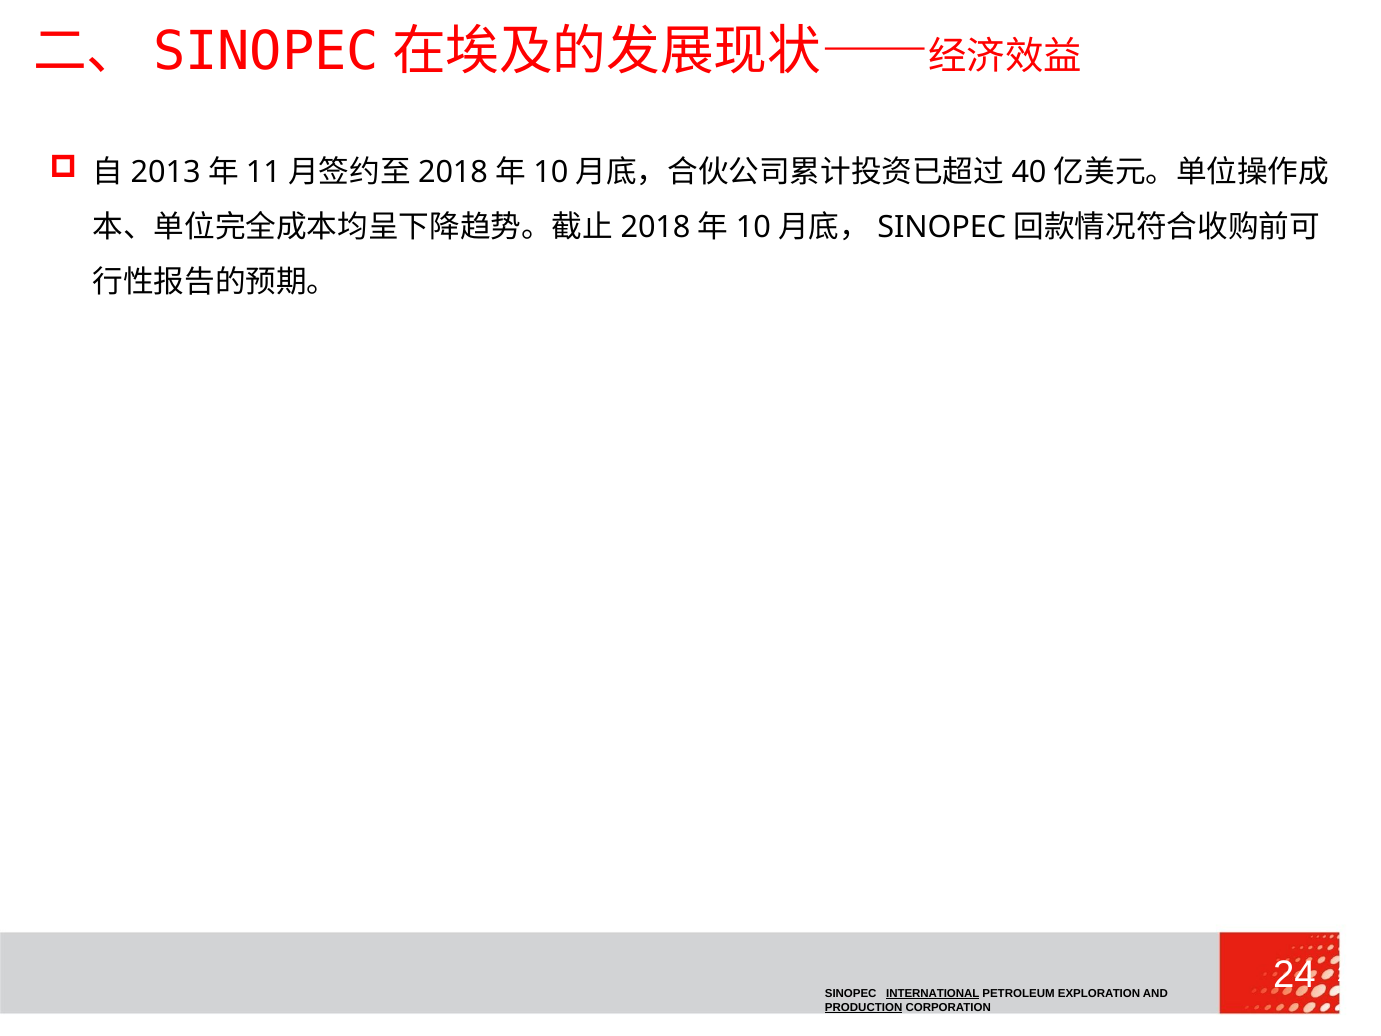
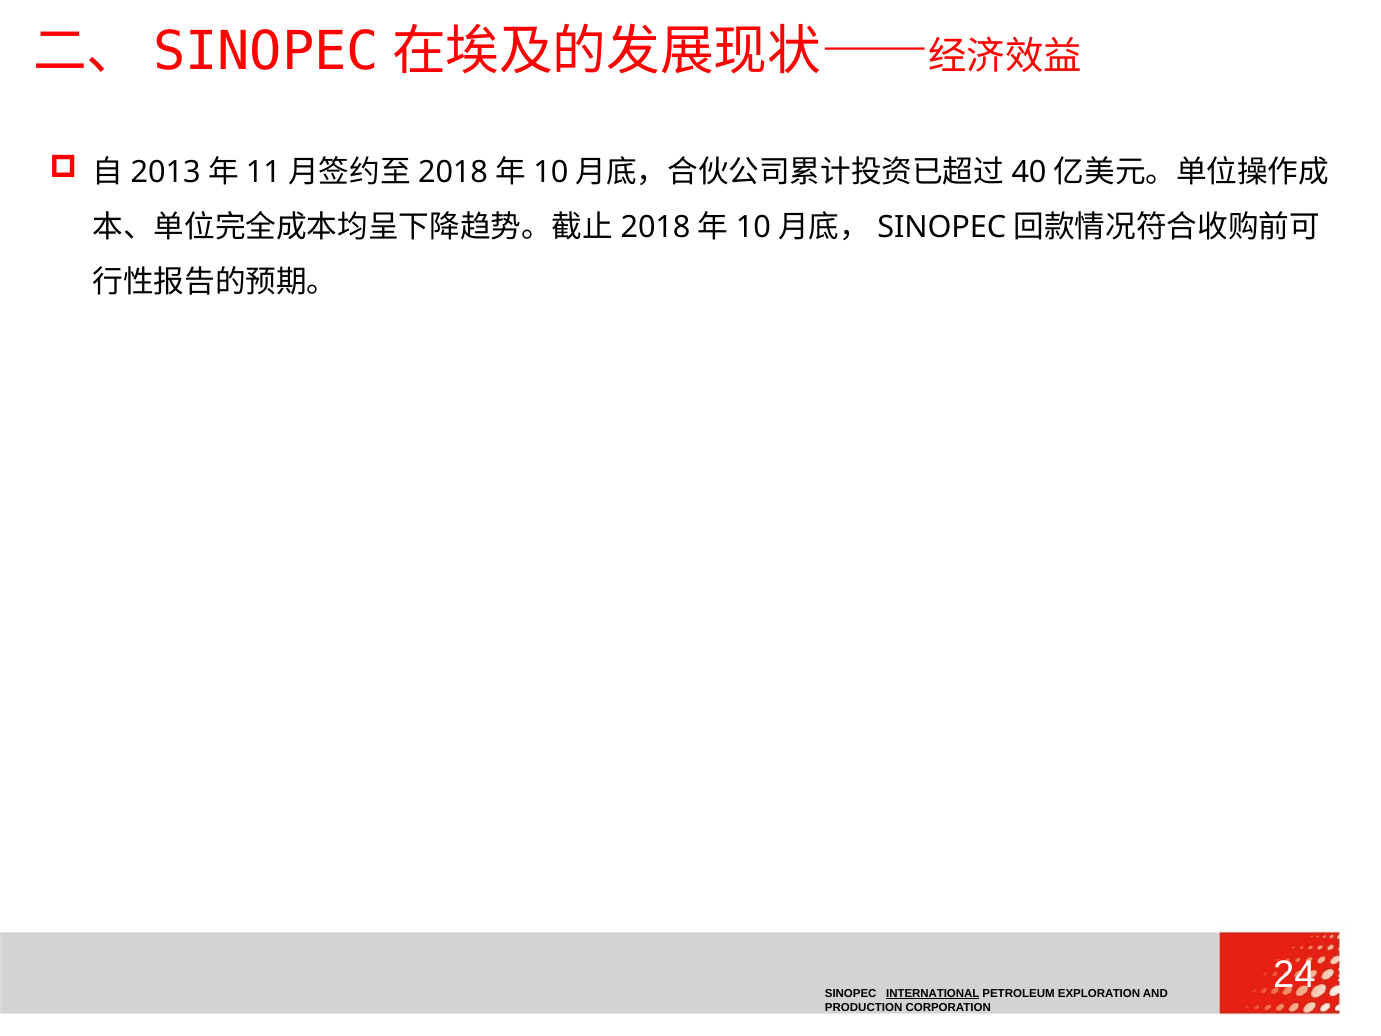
PRODUCTION underline: present -> none (864, 1007)
